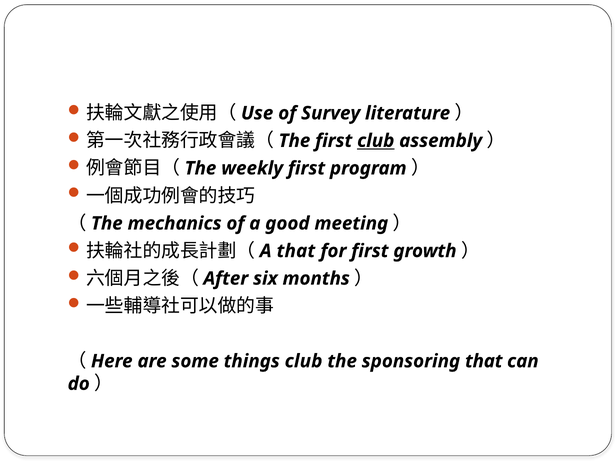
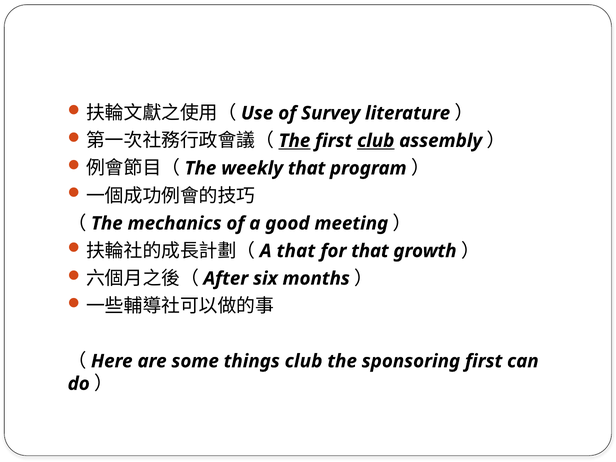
The underline: none -> present (294, 141)
weekly first: first -> that (307, 168)
for first: first -> that (370, 251)
sponsoring that: that -> first (484, 361)
